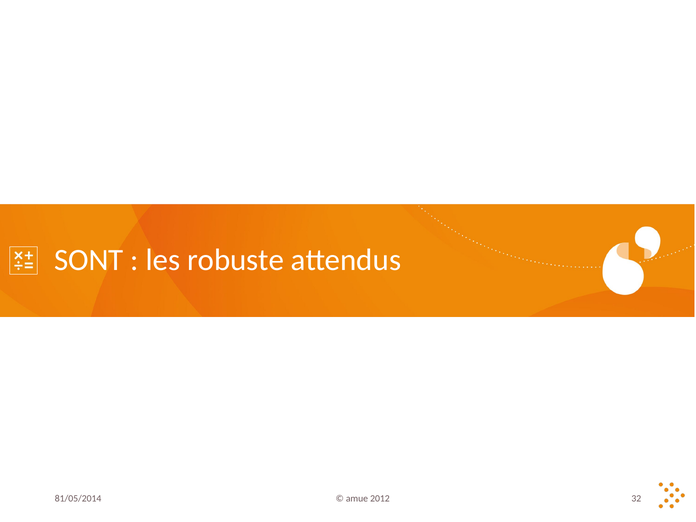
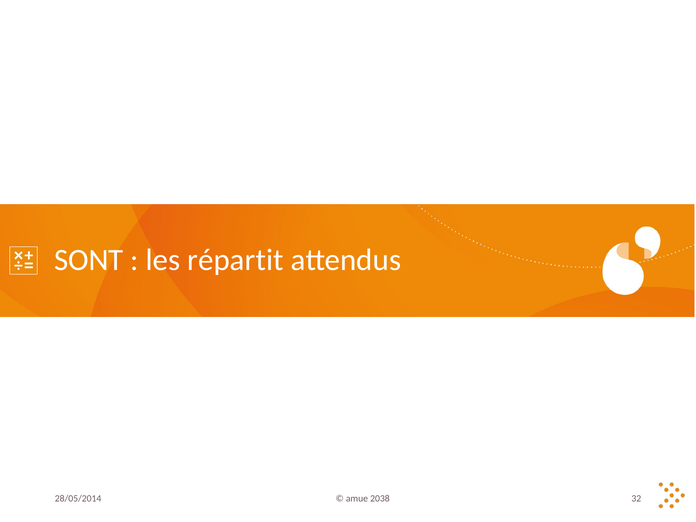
robuste: robuste -> répartit (235, 260)
81/05/2014: 81/05/2014 -> 28/05/2014 (78, 498)
2012: 2012 -> 2038 (380, 498)
